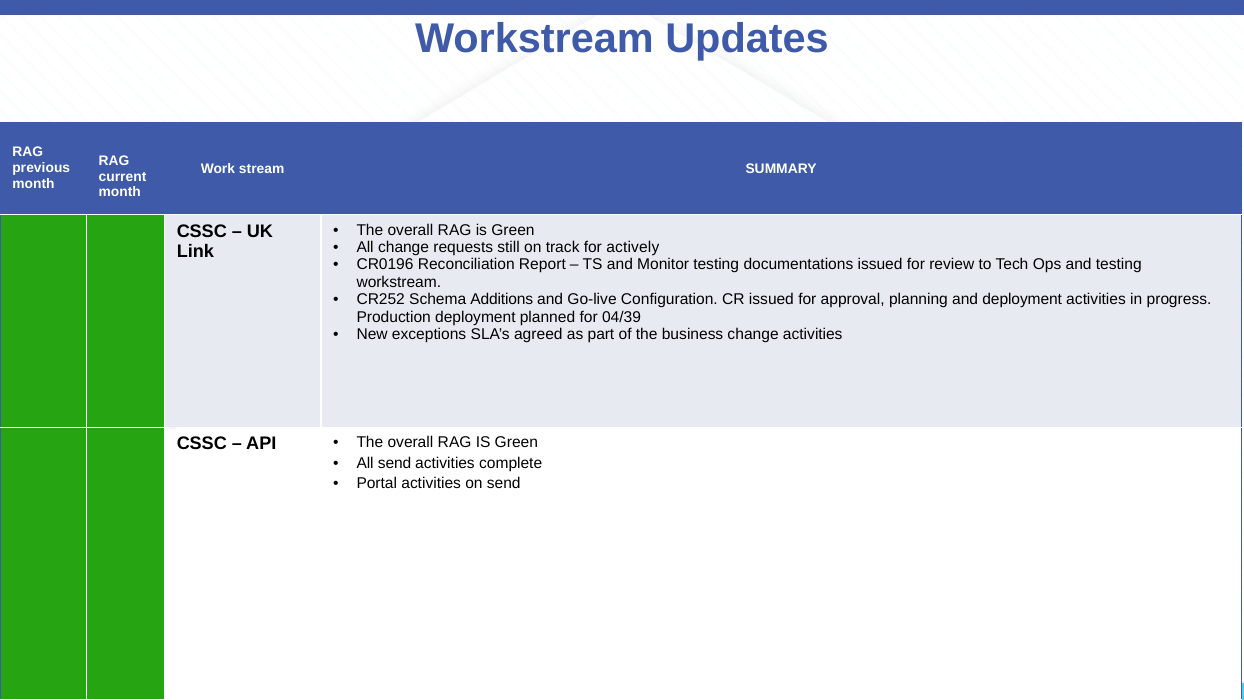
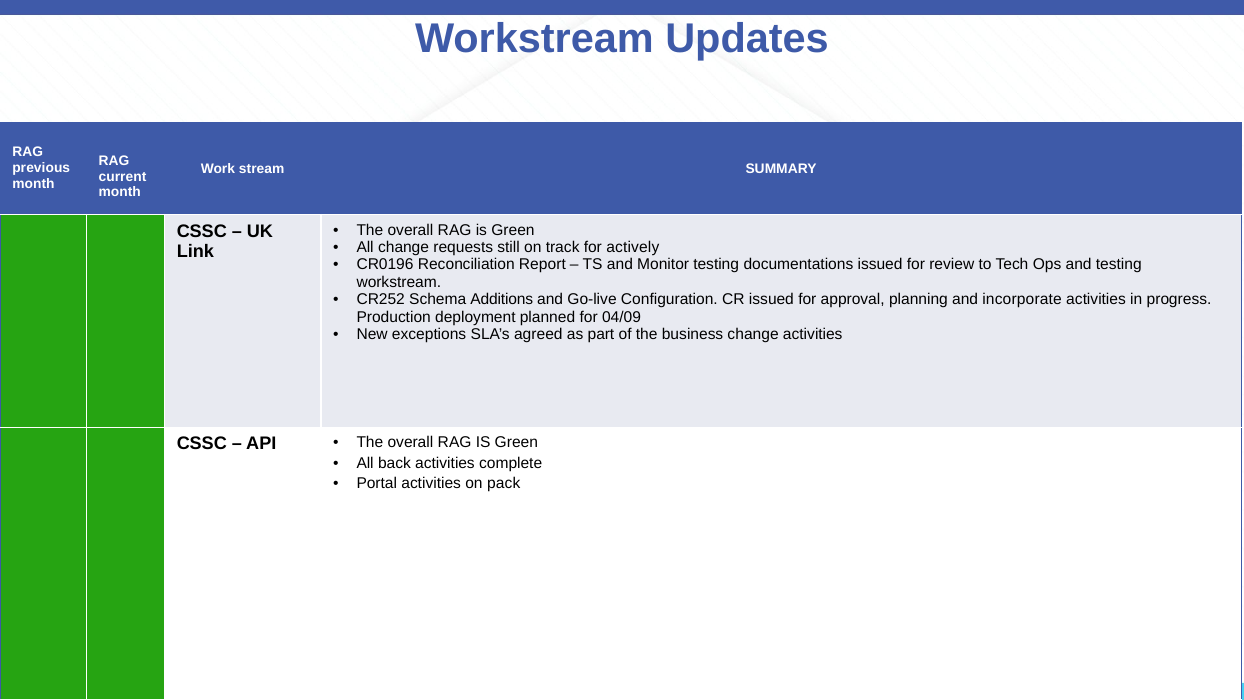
and deployment: deployment -> incorporate (1022, 300)
04/39: 04/39 -> 04/09 (622, 317)
All send: send -> back (394, 463)
on send: send -> pack (504, 483)
